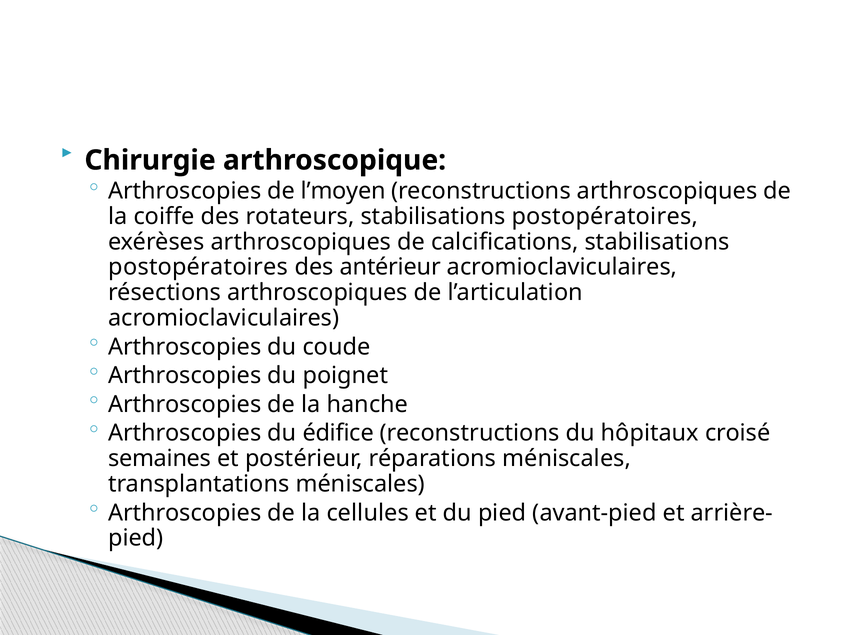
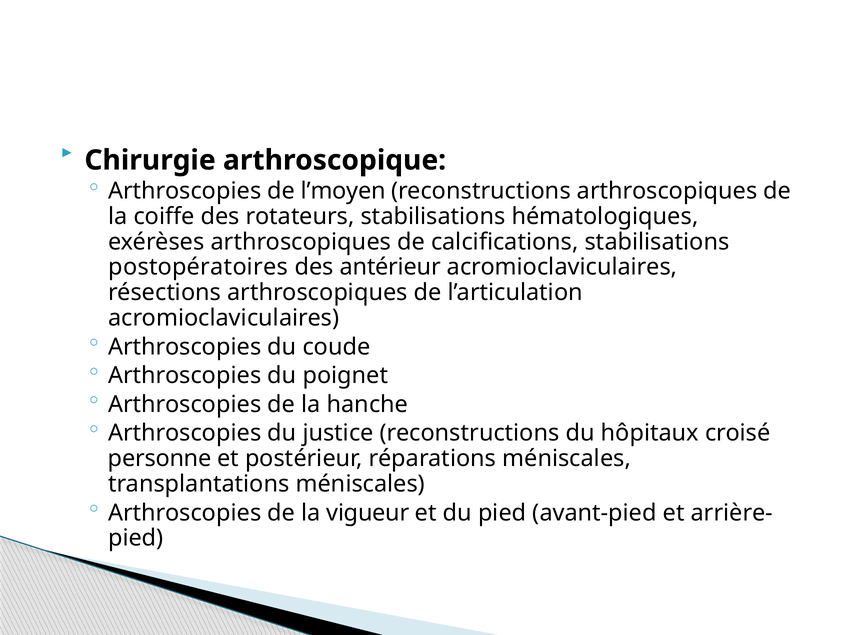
rotateurs stabilisations postopératoires: postopératoires -> hématologiques (605, 216)
édifice: édifice -> justice (338, 433)
semaines: semaines -> personne (160, 458)
cellules: cellules -> vigueur (368, 512)
